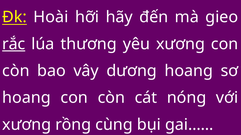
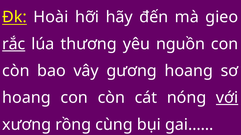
yêu xương: xương -> nguồn (181, 44)
dương: dương -> gương (132, 71)
với underline: none -> present (227, 98)
